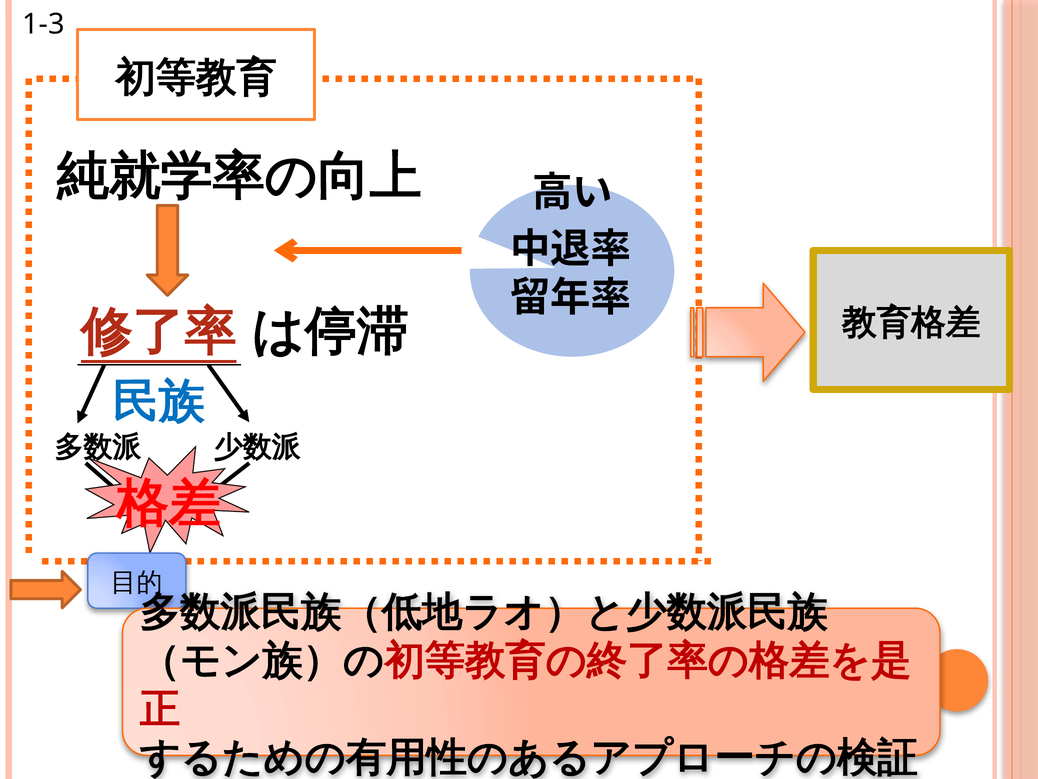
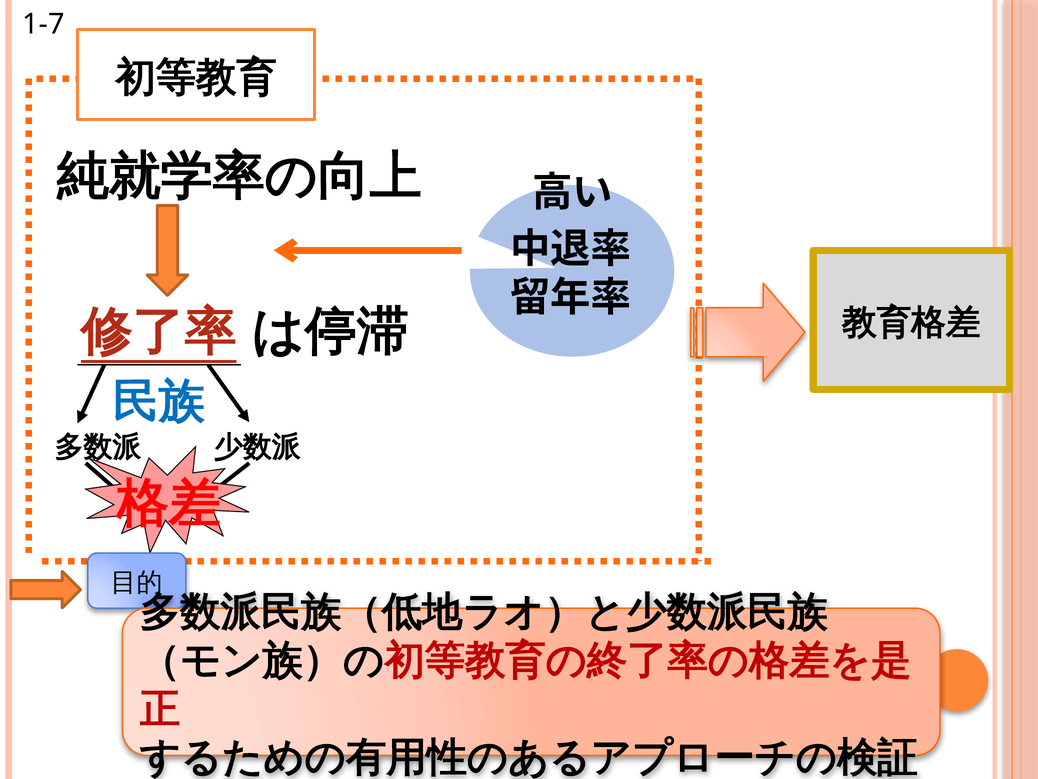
1-3: 1-3 -> 1-7 (44, 24)
